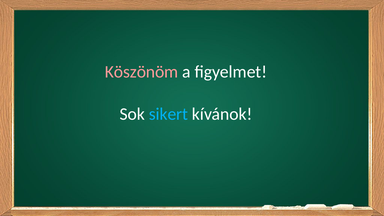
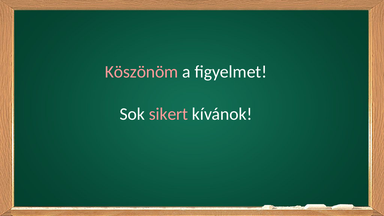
sikert colour: light blue -> pink (169, 114)
